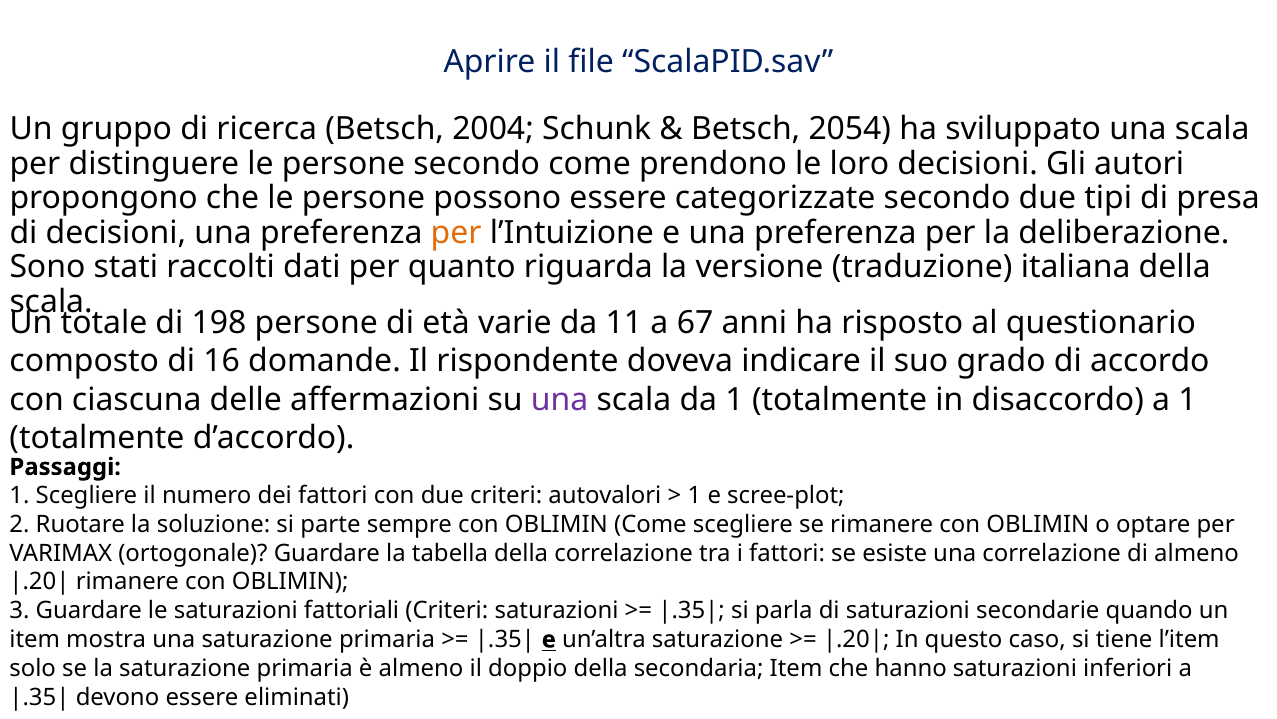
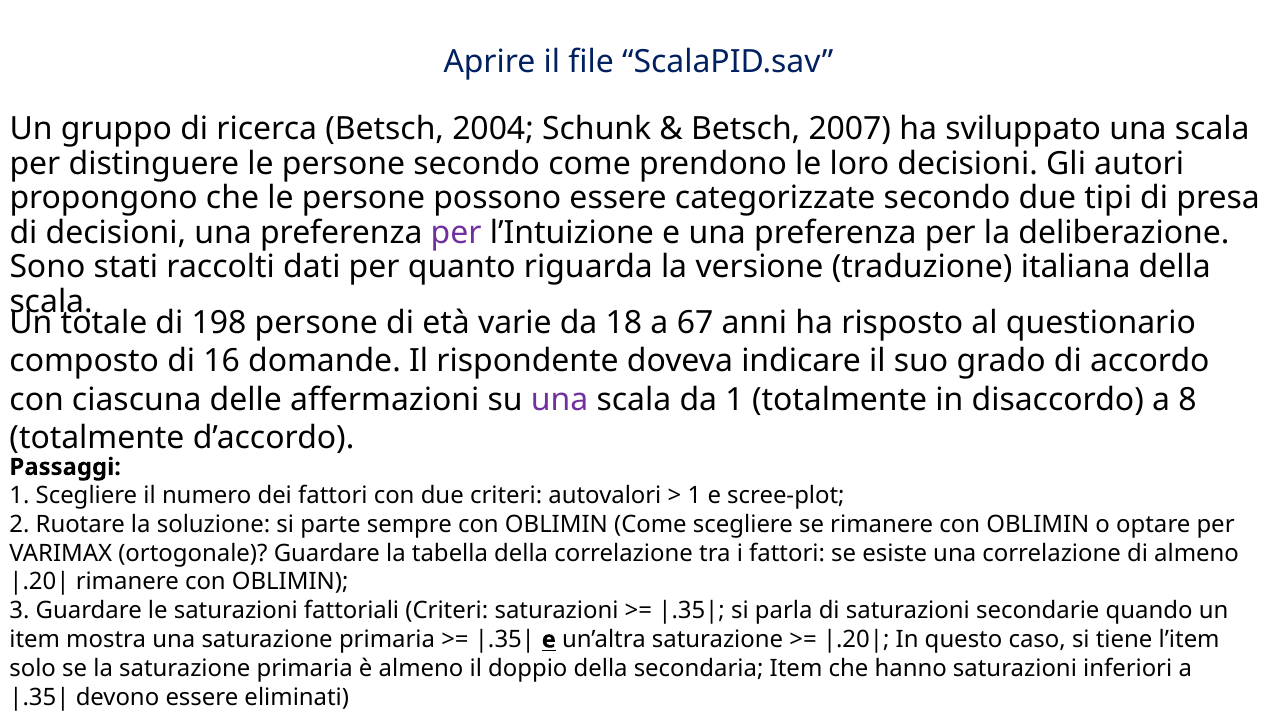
2054: 2054 -> 2007 (850, 129)
per colour: orange -> purple (456, 233)
11: 11 -> 18 (624, 323)
a 1: 1 -> 8 (1187, 399)
